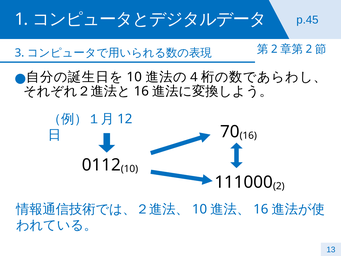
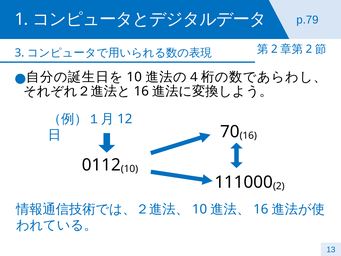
p.45: p.45 -> p.79 (307, 20)
